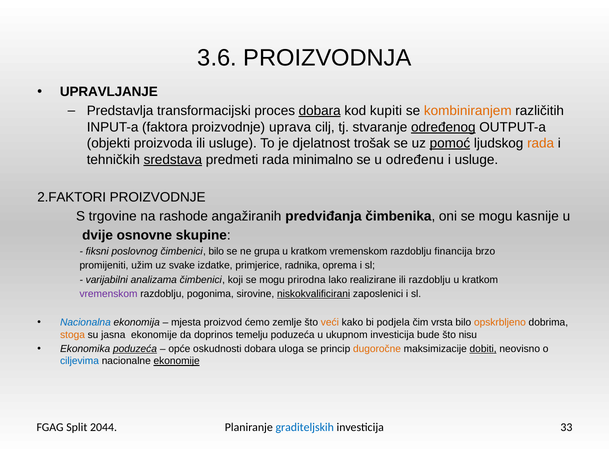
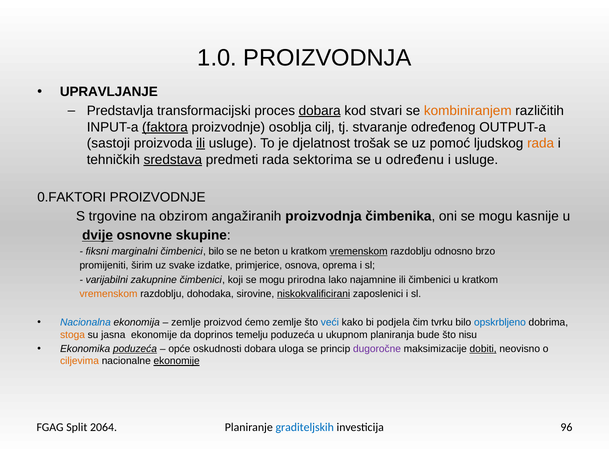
3.6: 3.6 -> 1.0 (217, 58)
kupiti: kupiti -> stvari (386, 111)
faktora underline: none -> present (165, 127)
uprava: uprava -> osoblja (290, 127)
određenog underline: present -> none (443, 127)
objekti: objekti -> sastoji (108, 143)
ili underline: none -> present (201, 143)
pomoć underline: present -> none (450, 143)
minimalno: minimalno -> sektorima (323, 159)
2.FAKTORI: 2.FAKTORI -> 0.FAKTORI (72, 197)
rashode: rashode -> obzirom (183, 216)
angažiranih predviđanja: predviđanja -> proizvodnja (324, 216)
dvije underline: none -> present (98, 235)
poslovnog: poslovnog -> marginalni (135, 251)
grupa: grupa -> beton (267, 251)
vremenskom underline: none -> present (359, 251)
financija: financija -> odnosno (454, 251)
užim: užim -> širim (142, 265)
radnika: radnika -> osnova (302, 265)
analizama: analizama -> zakupnine (154, 280)
realizirane: realizirane -> najamnine (373, 280)
ili razdoblju: razdoblju -> čimbenici (430, 280)
vremenskom colour: purple -> orange (109, 294)
pogonima: pogonima -> dohodaka (210, 294)
mjesta: mjesta -> zemlje (186, 322)
veći colour: orange -> blue (330, 322)
vrsta: vrsta -> tvrku (442, 322)
opskrbljeno colour: orange -> blue (500, 322)
ukupnom investicija: investicija -> planiranja (392, 335)
dugoročne colour: orange -> purple (377, 349)
ciljevima colour: blue -> orange (80, 361)
2044: 2044 -> 2064 (104, 427)
33: 33 -> 96 (566, 427)
